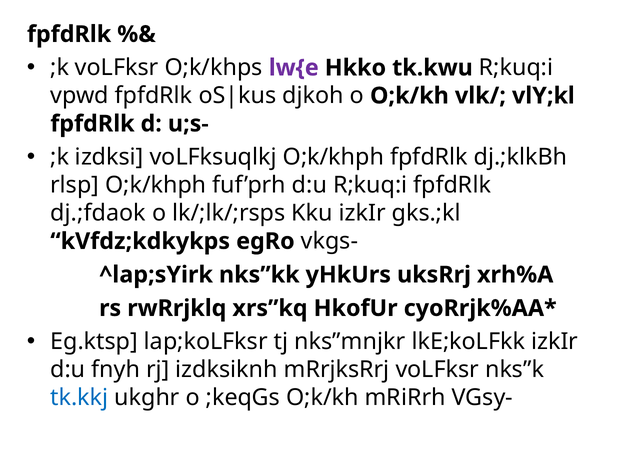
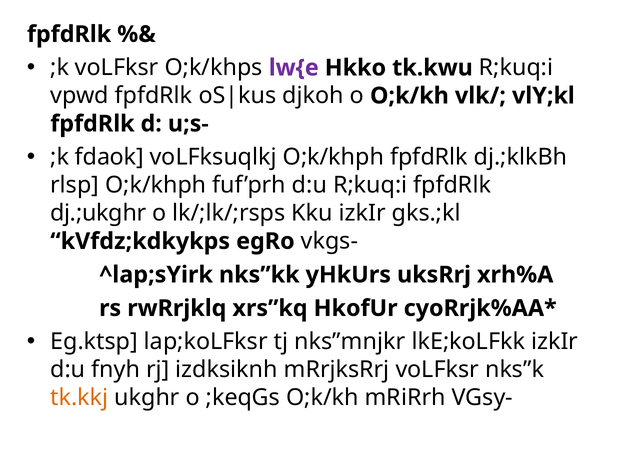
izdksi: izdksi -> fdaok (109, 157)
dj.;fdaok: dj.;fdaok -> dj.;ukghr (98, 213)
tk.kkj colour: blue -> orange (79, 398)
